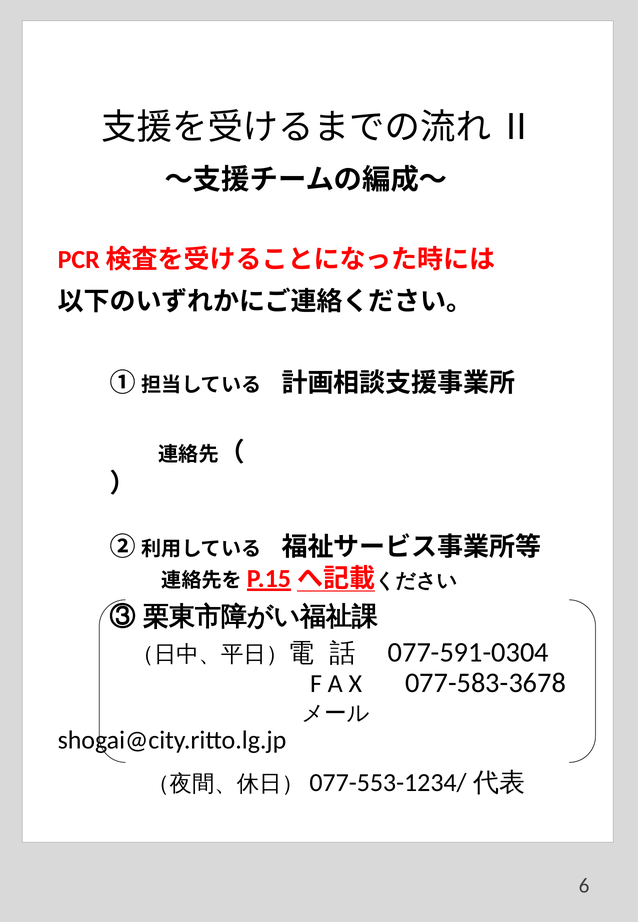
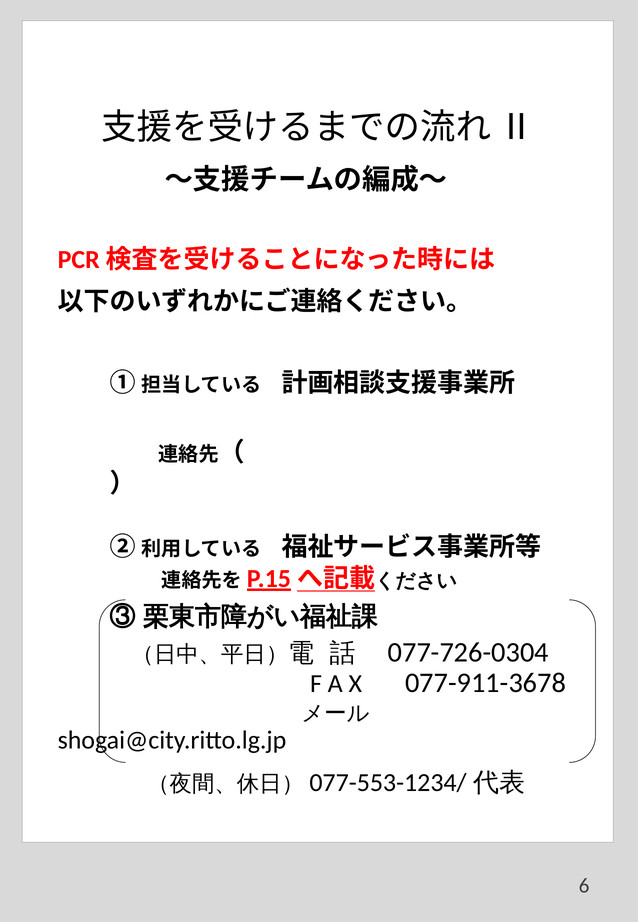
077-591-0304: 077-591-0304 -> 077-726-0304 (468, 652)
077-583-3678: 077-583-3678 -> 077-911-3678 (485, 683)
